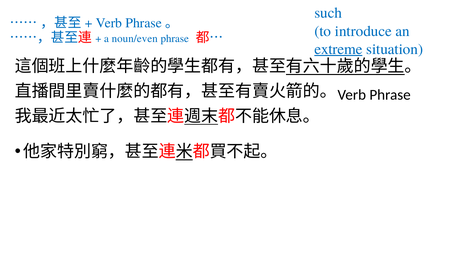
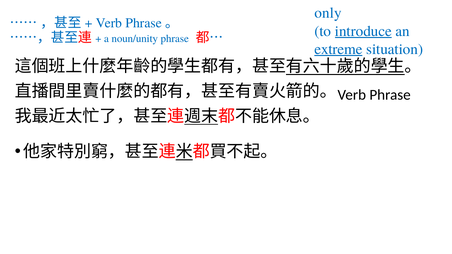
such: such -> only (328, 13)
introduce underline: none -> present (363, 31)
noun/even: noun/even -> noun/unity (135, 39)
